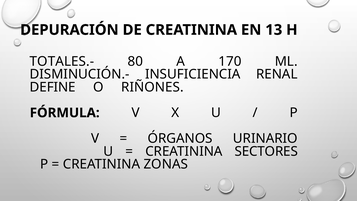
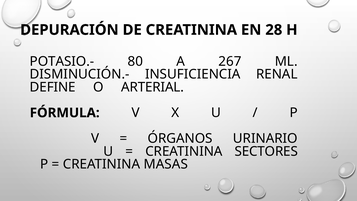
13: 13 -> 28 (274, 30)
TOTALES.-: TOTALES.- -> POTASIO.- (62, 61)
170: 170 -> 267 (230, 61)
RIÑONES: RIÑONES -> ARTERIAL (153, 87)
ZONAS: ZONAS -> MASAS (166, 164)
